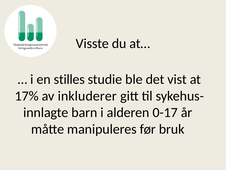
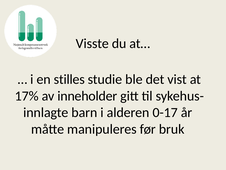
inkluderer: inkluderer -> inneholder (87, 96)
